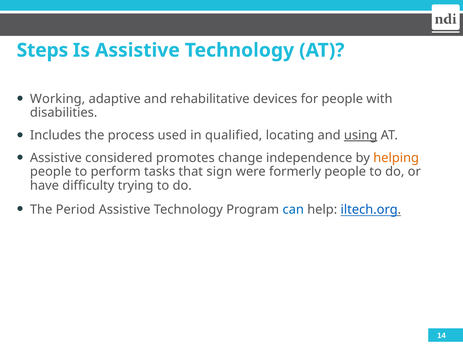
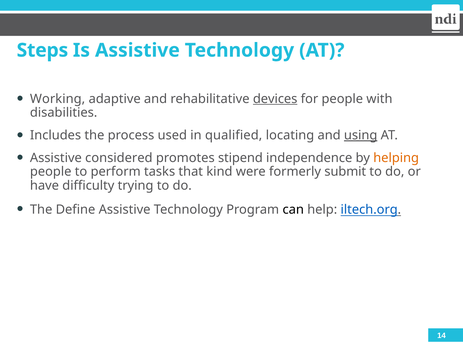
devices underline: none -> present (275, 99)
change: change -> stipend (240, 158)
sign: sign -> kind (219, 172)
formerly people: people -> submit (345, 172)
Period: Period -> Define (75, 210)
can colour: blue -> black (293, 210)
